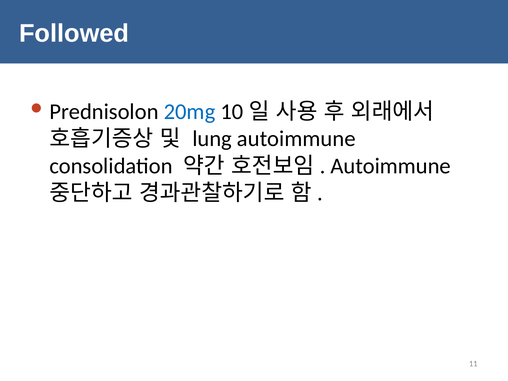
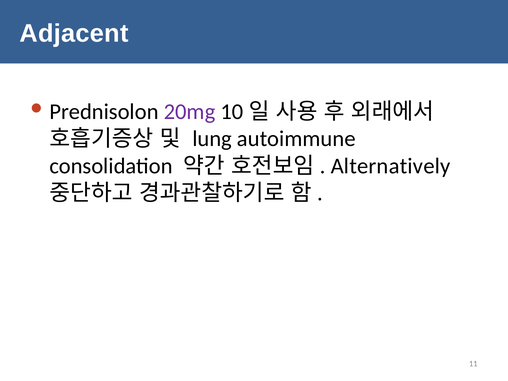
Followed: Followed -> Adjacent (74, 34)
20mg colour: blue -> purple (190, 112)
Autoimmune: Autoimmune -> Alternatively (391, 166)
